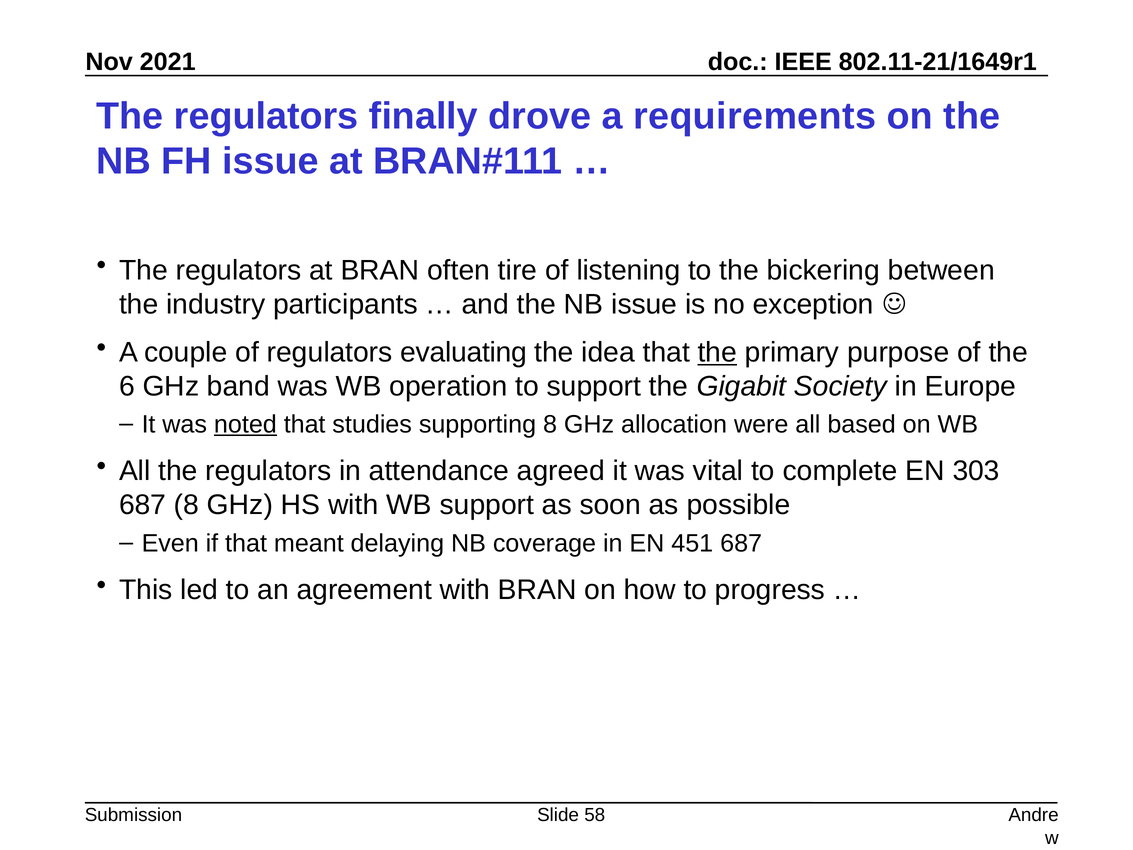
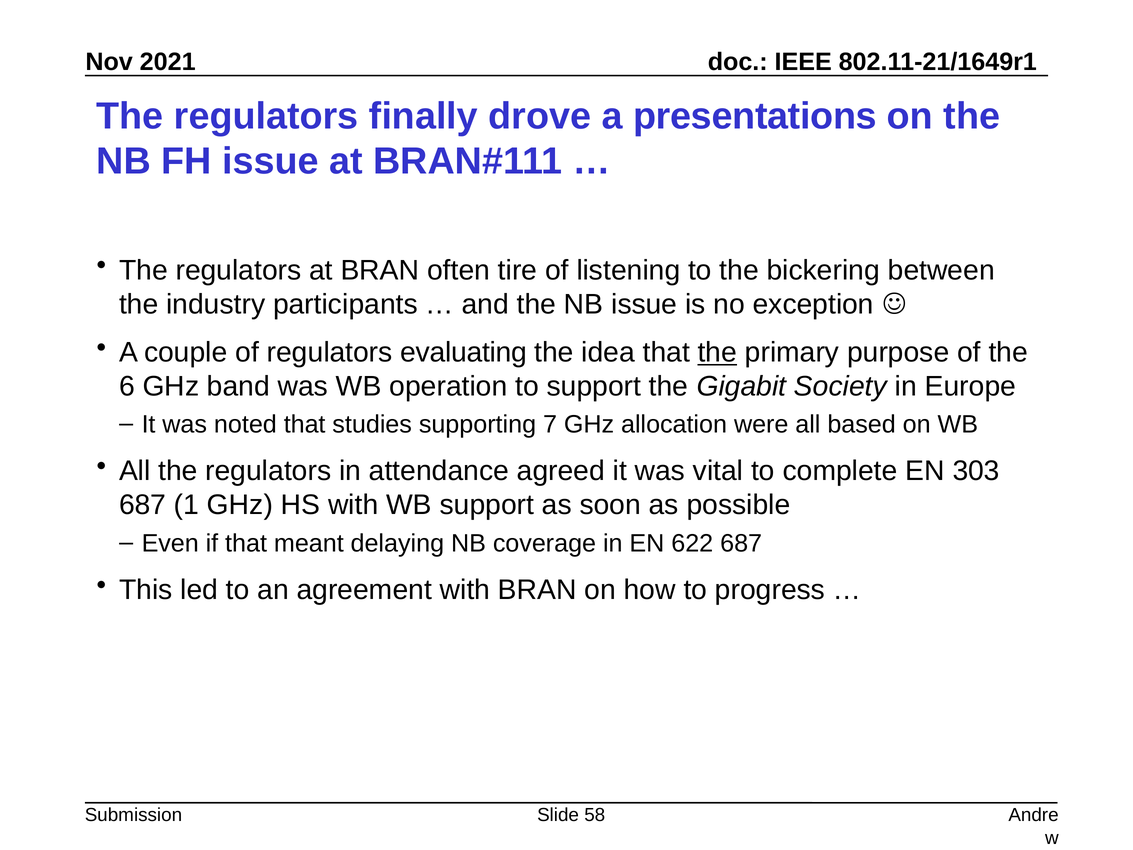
requirements: requirements -> presentations (755, 116)
noted underline: present -> none (245, 424)
supporting 8: 8 -> 7 (550, 424)
687 8: 8 -> 1 (187, 505)
451: 451 -> 622 (692, 543)
